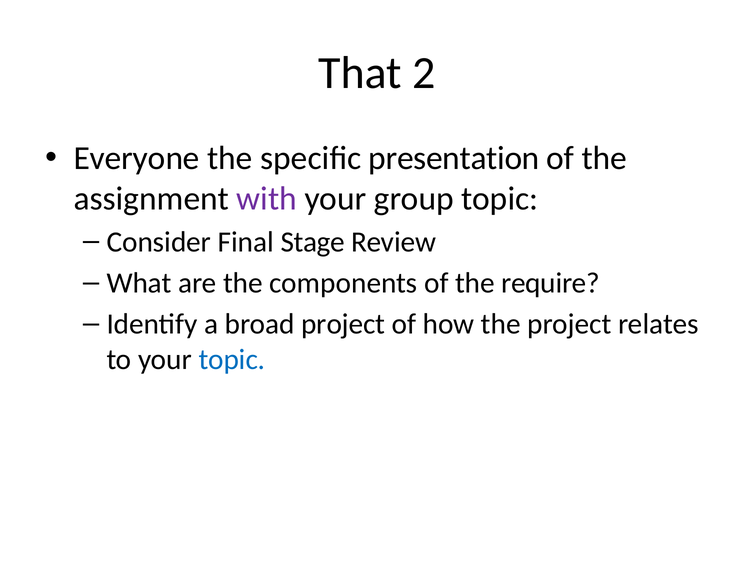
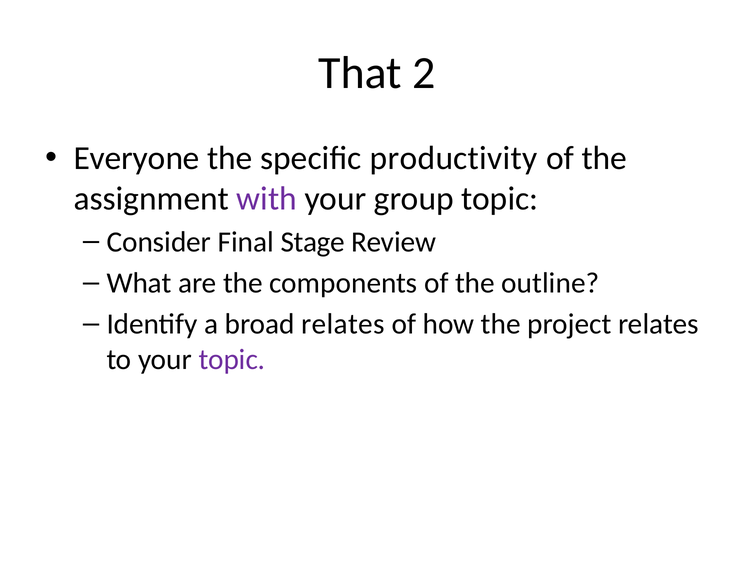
presentation: presentation -> productivity (454, 158)
require: require -> outline (550, 283)
broad project: project -> relates (343, 324)
topic colour: blue -> purple (232, 359)
